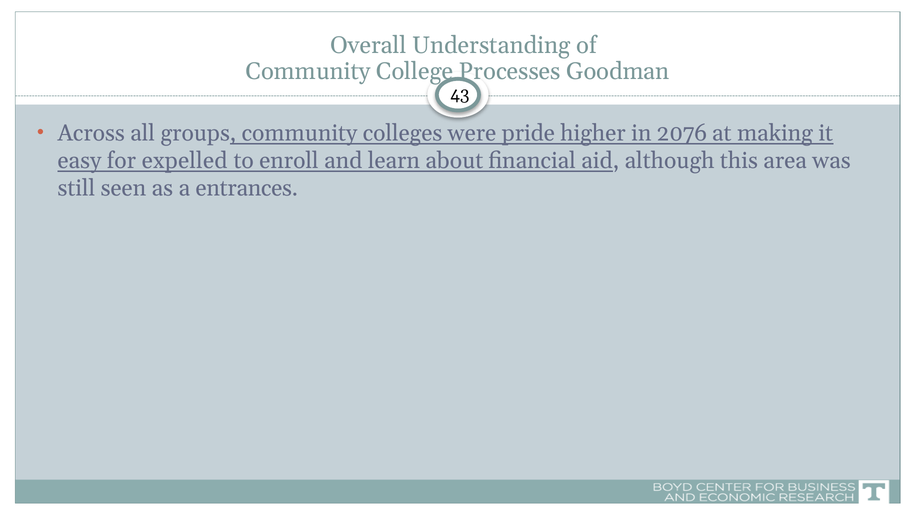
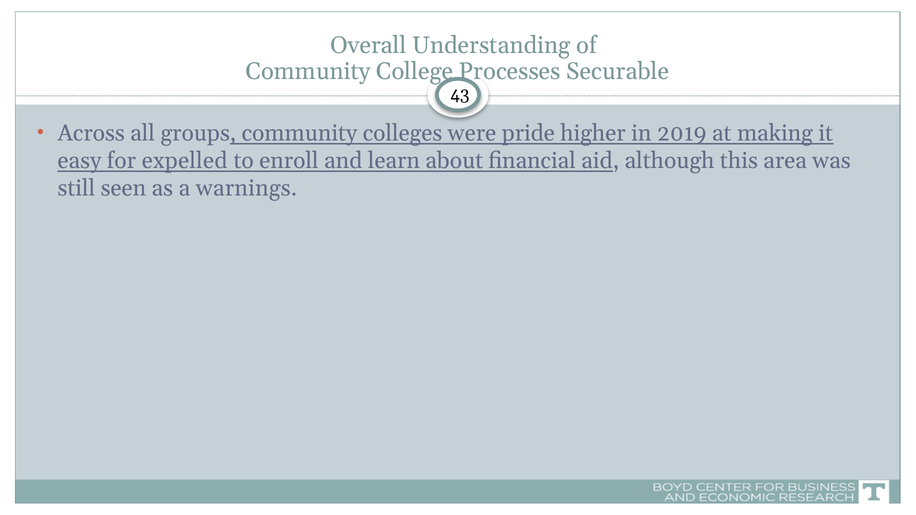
Goodman: Goodman -> Securable (618, 71)
2076: 2076 -> 2019 (682, 133)
entrances: entrances -> warnings (247, 188)
